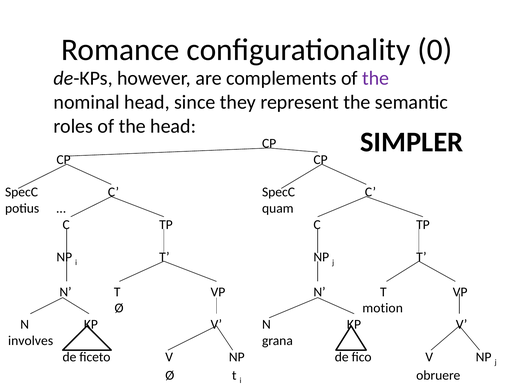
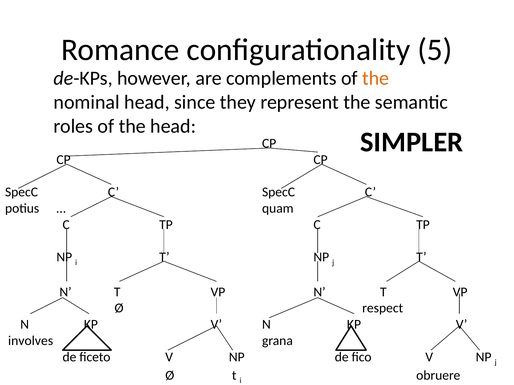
0: 0 -> 5 (435, 50)
the colour: purple -> orange (376, 78)
motion: motion -> respect (383, 309)
